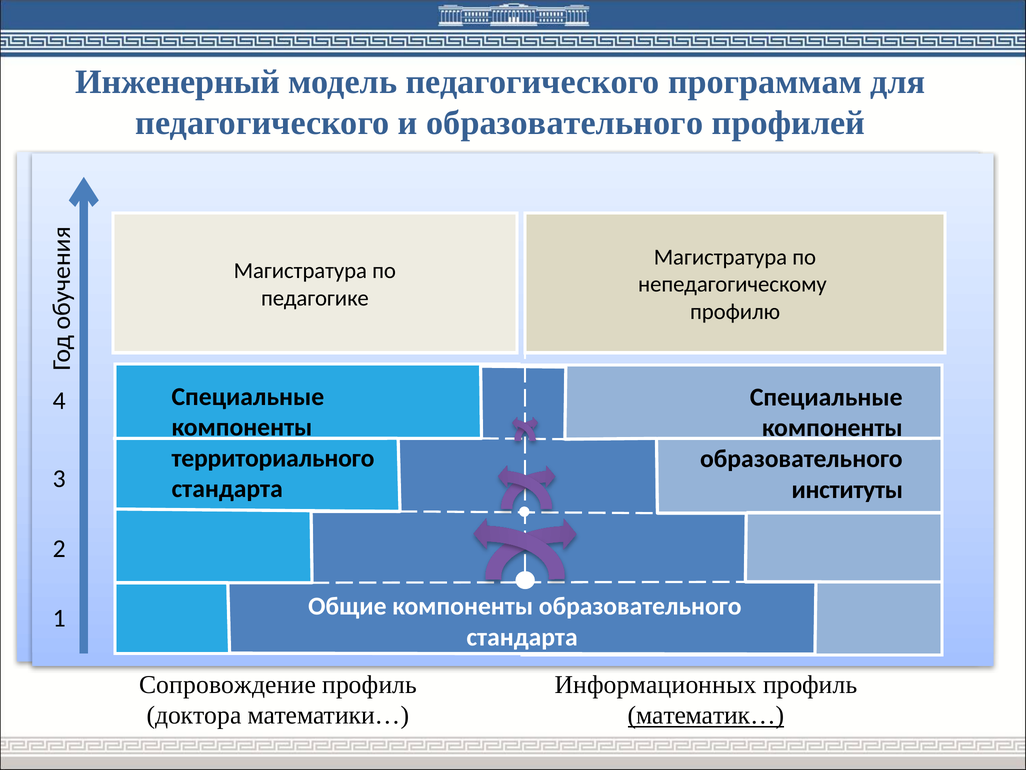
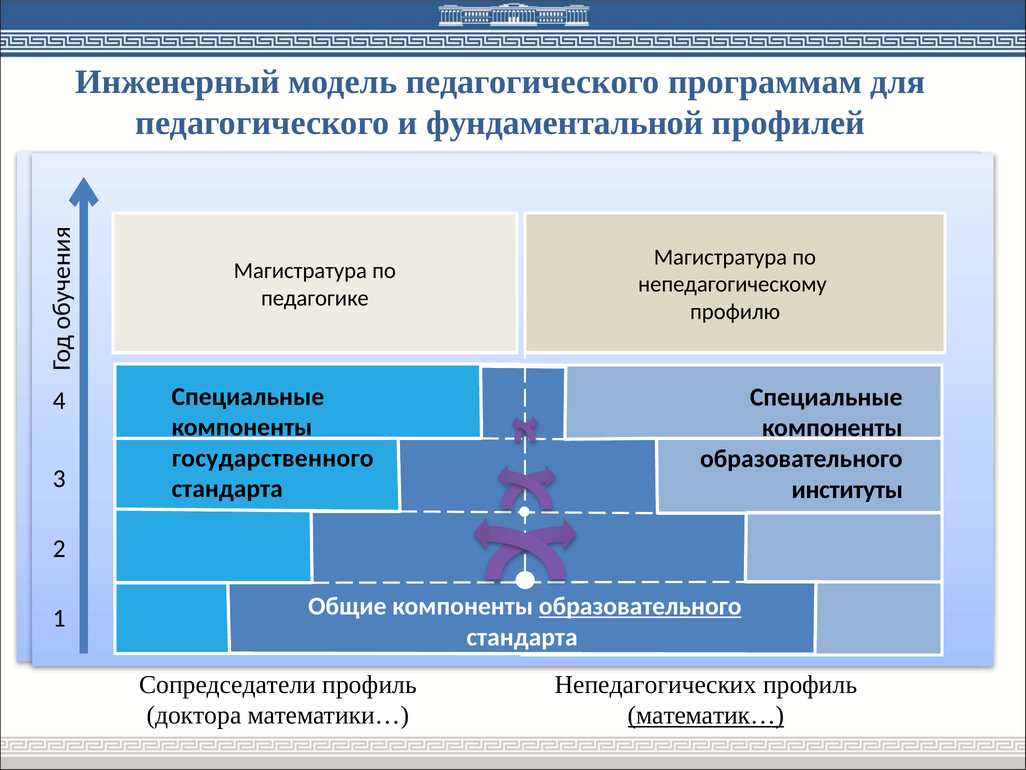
и образовательного: образовательного -> фундаментальной (565, 123)
территориального: территориального -> государственного (273, 458)
образовательного underline: none -> present (640, 606)
Сопровождение: Сопровождение -> Сопредседатели (228, 684)
Информационных: Информационных -> Непедагогических (656, 684)
